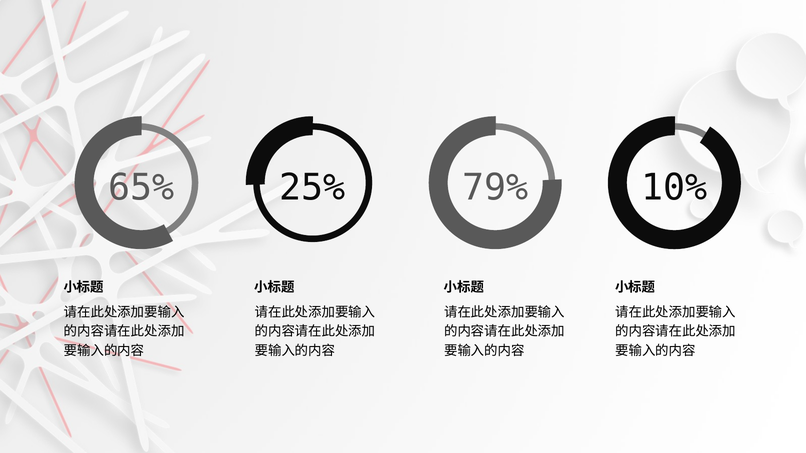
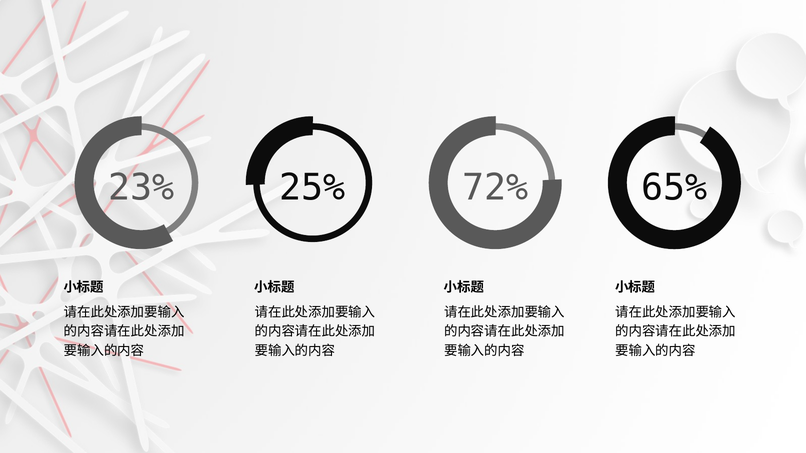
65%: 65% -> 23% (141, 188)
79%: 79% -> 72% (495, 188)
10%: 10% -> 65% (674, 188)
